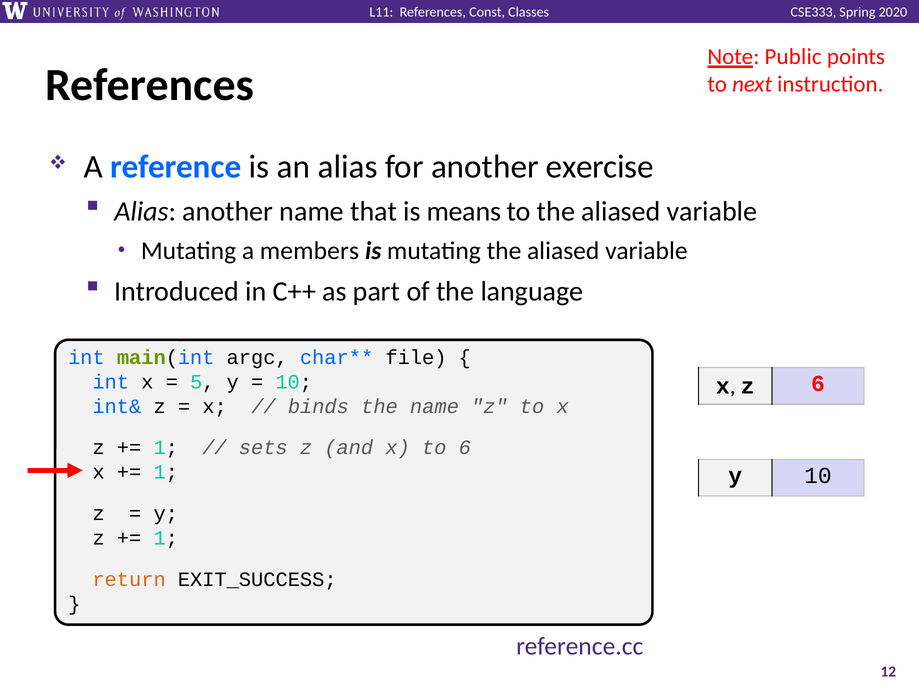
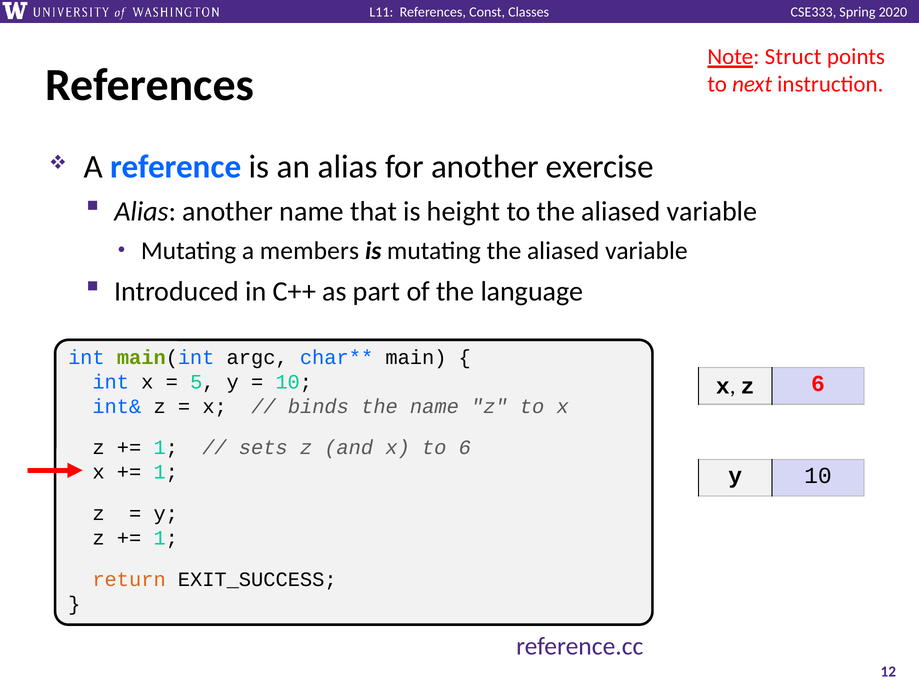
Public: Public -> Struct (793, 57)
means: means -> height (464, 212)
file: file -> main (416, 358)
